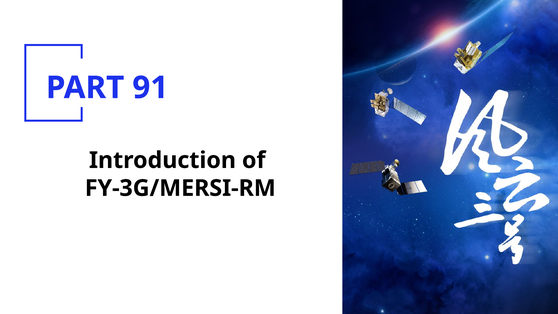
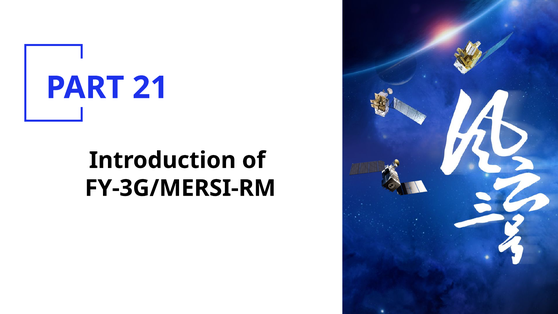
91: 91 -> 21 (150, 88)
